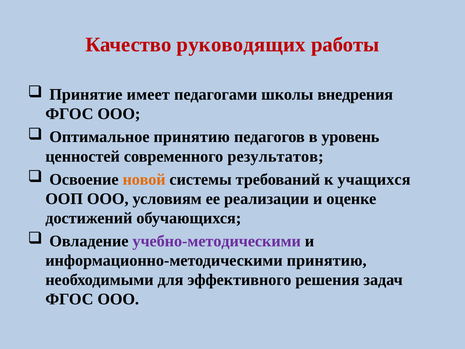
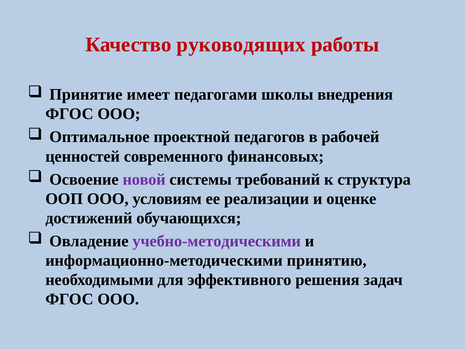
Оптимальное принятию: принятию -> проектной (192, 137)
уровень: уровень -> рабочей (350, 137)
результатов: результатов -> финансовых (276, 156)
новой colour: orange -> purple (144, 179)
учащихся: учащихся -> структура (374, 179)
